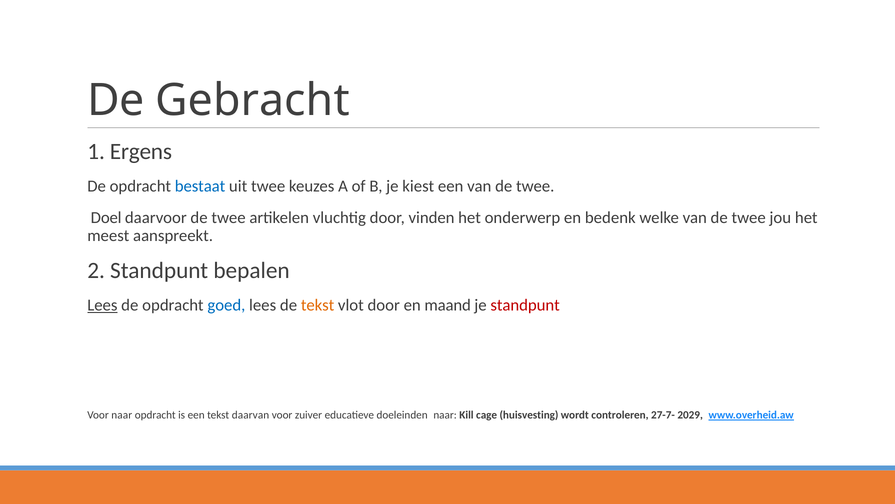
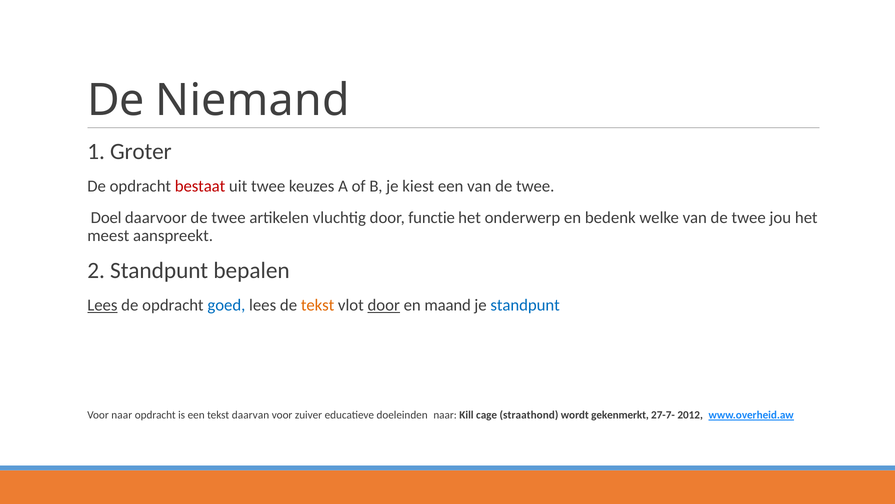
Gebracht: Gebracht -> Niemand (252, 100)
Ergens: Ergens -> Groter (141, 151)
bestaat colour: blue -> red (200, 186)
vinden: vinden -> functie (432, 217)
door underline: none -> present (384, 305)
standpunt colour: red -> blue (525, 305)
huisvesting: huisvesting -> straathond (529, 415)
controleren: controleren -> gekenmerkt (620, 415)
2029: 2029 -> 2012 (690, 415)
